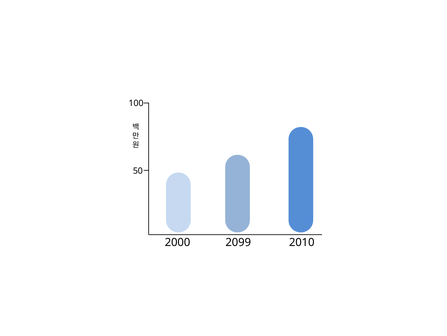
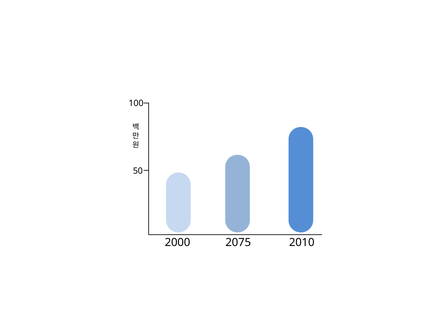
2099: 2099 -> 2075 (238, 242)
